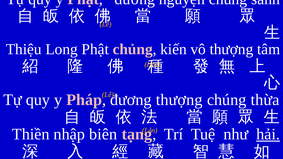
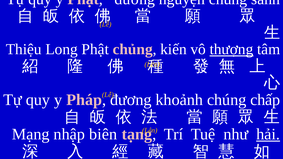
thượng underline: none -> present (231, 49)
đương thượng: thượng -> khoảnh (179, 100)
thừa: thừa -> chấp (265, 100)
Thiền: Thiền -> Mạng (31, 134)
